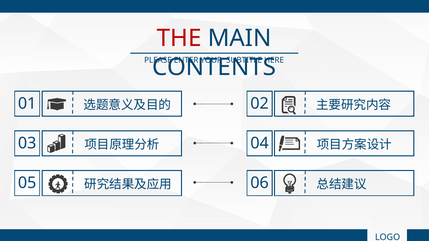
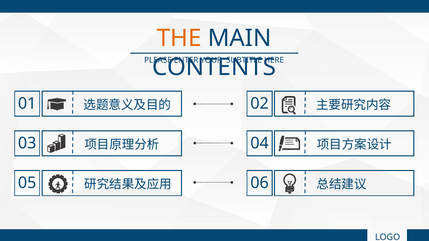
THE colour: red -> orange (179, 38)
